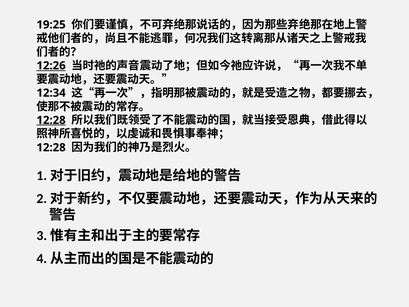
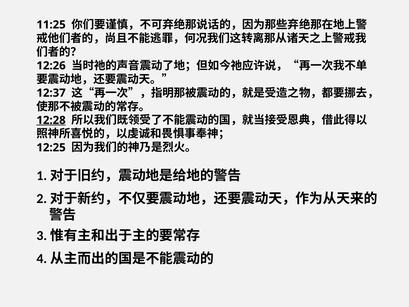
19:25: 19:25 -> 11:25 (51, 25)
12:26 underline: present -> none (51, 66)
12:34: 12:34 -> 12:37 (51, 93)
12:28: 12:28 -> 12:25 (51, 147)
